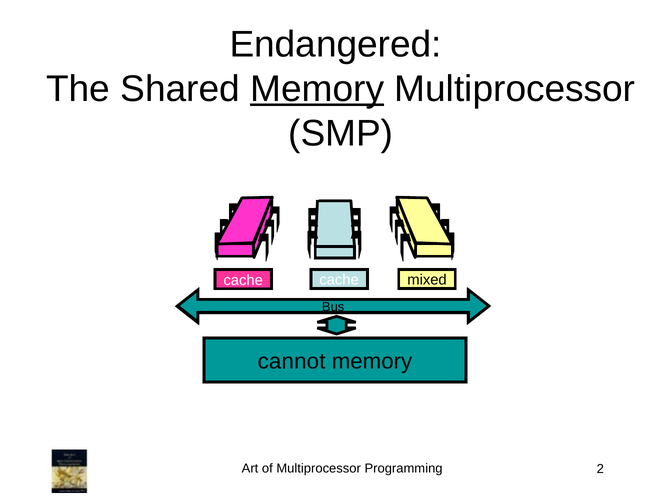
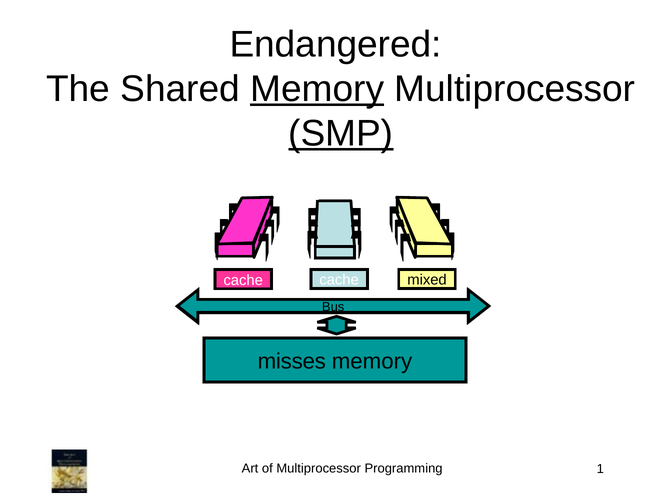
SMP underline: none -> present (341, 133)
cannot: cannot -> misses (292, 361)
2: 2 -> 1 (600, 469)
